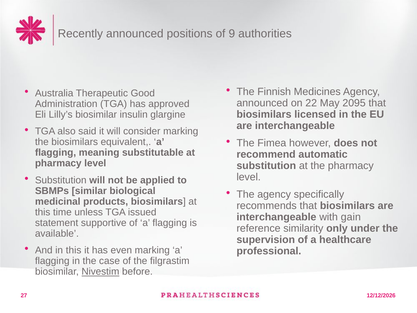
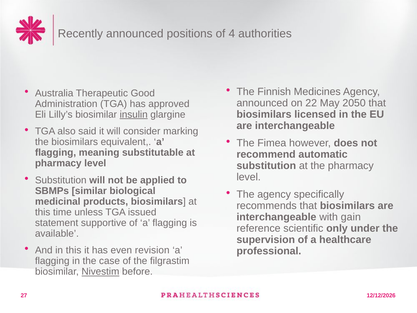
9: 9 -> 4 (232, 34)
2095: 2095 -> 2050 (354, 103)
insulin underline: none -> present (134, 114)
similarity: similarity -> scientific (303, 228)
even marking: marking -> revision (152, 250)
